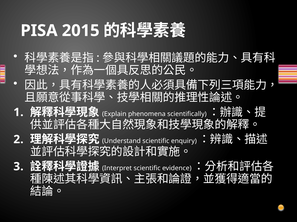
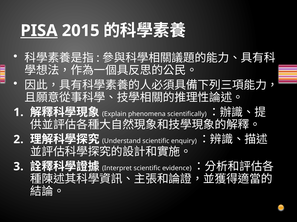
PISA underline: none -> present (39, 31)
